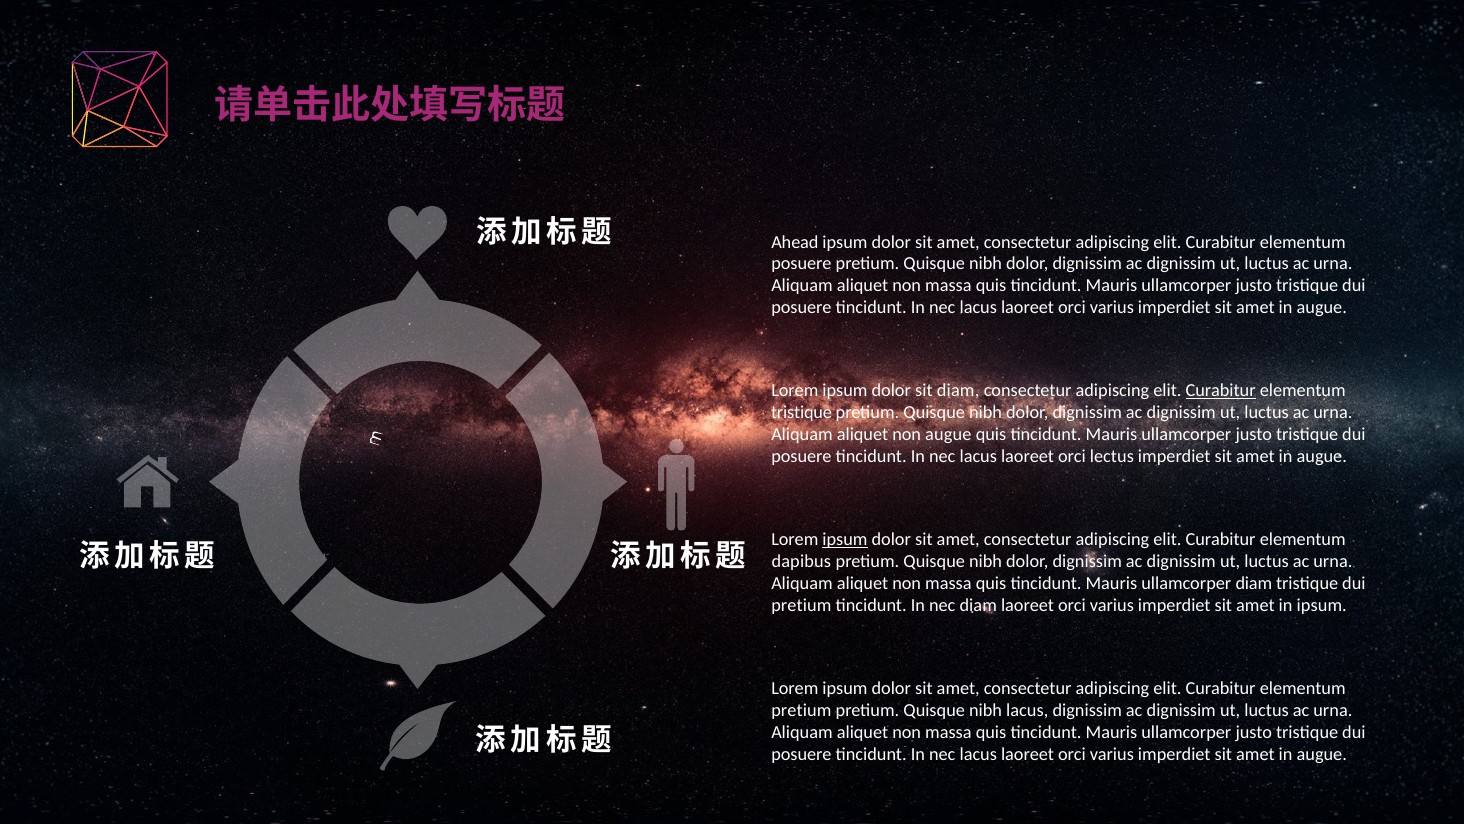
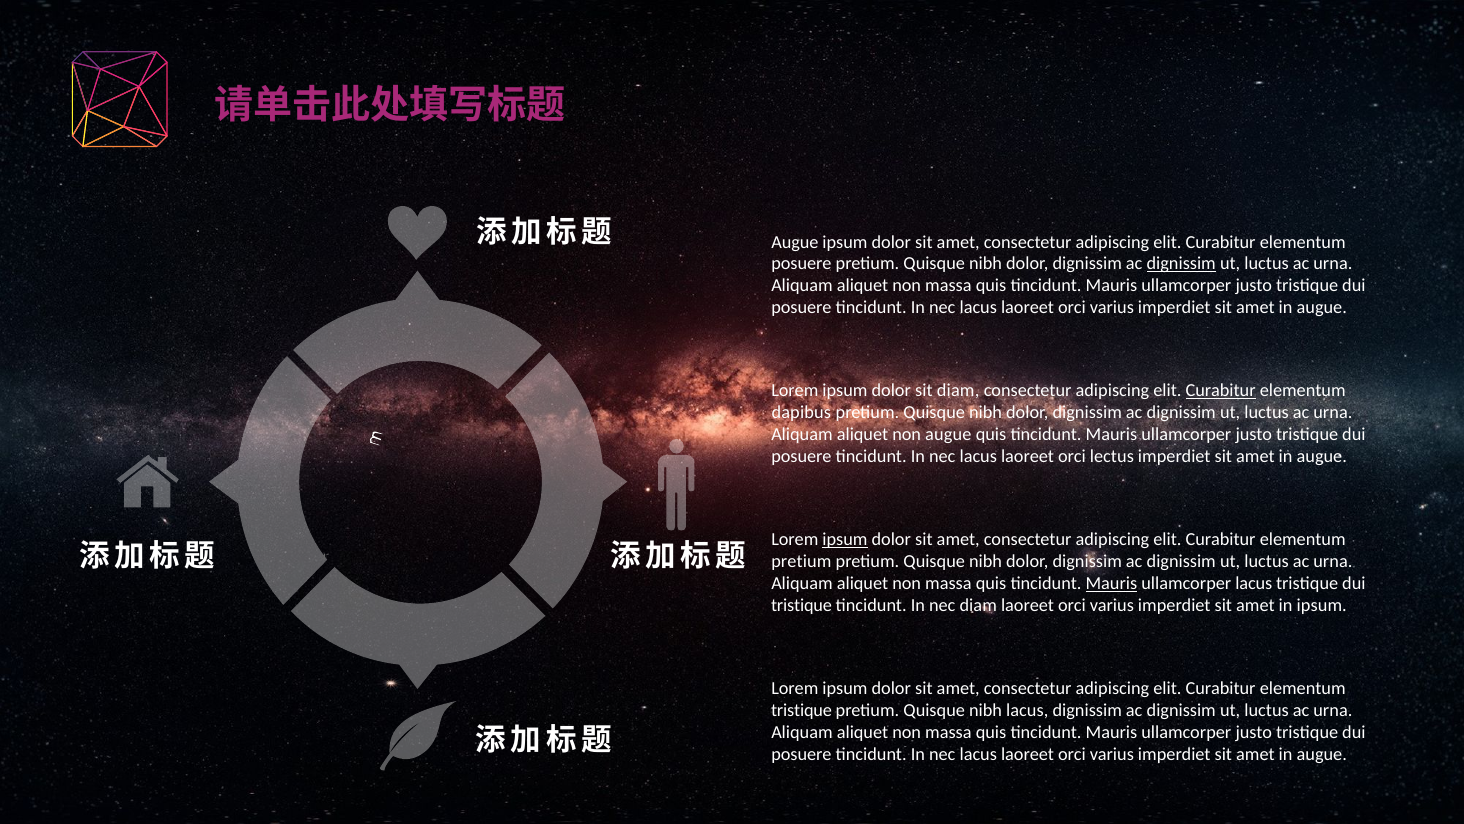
Ahead: Ahead -> Augue (795, 242)
dignissim underline: none -> present (1181, 264)
tristique: tristique -> dapibus (801, 413)
dapibus: dapibus -> pretium (801, 561)
Mauris underline: none -> present (1111, 583)
ullamcorper diam: diam -> lacus (1254, 583)
pretium: pretium -> tristique (801, 605)
pretium: pretium -> tristique (801, 710)
